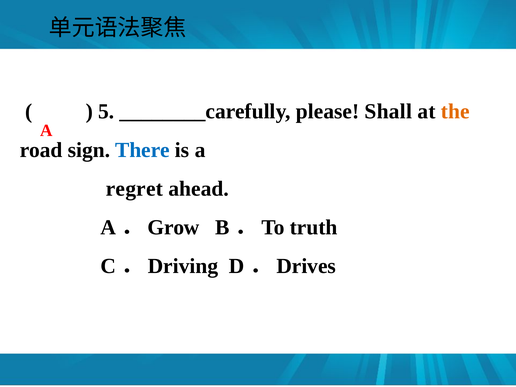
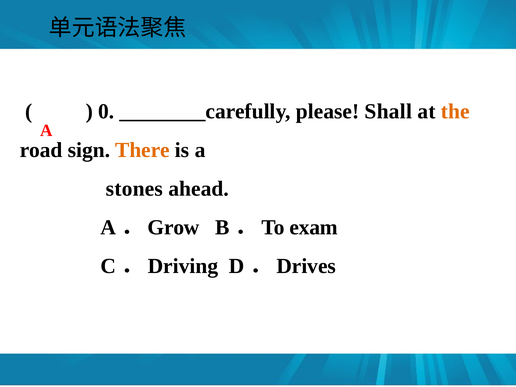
5: 5 -> 0 (106, 111)
There colour: blue -> orange (142, 150)
regret: regret -> stones (134, 189)
truth: truth -> exam (314, 227)
